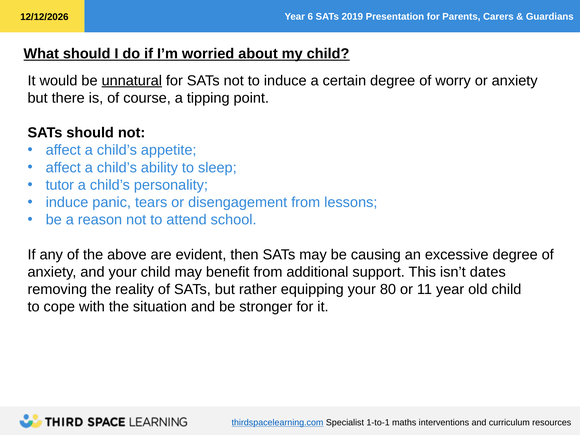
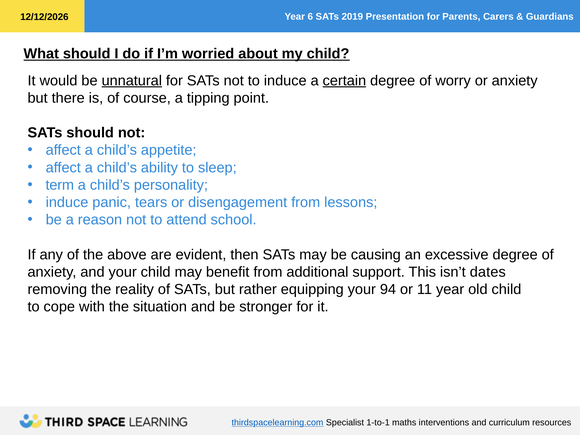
certain underline: none -> present (344, 81)
tutor: tutor -> term (60, 185)
80: 80 -> 94 (388, 289)
